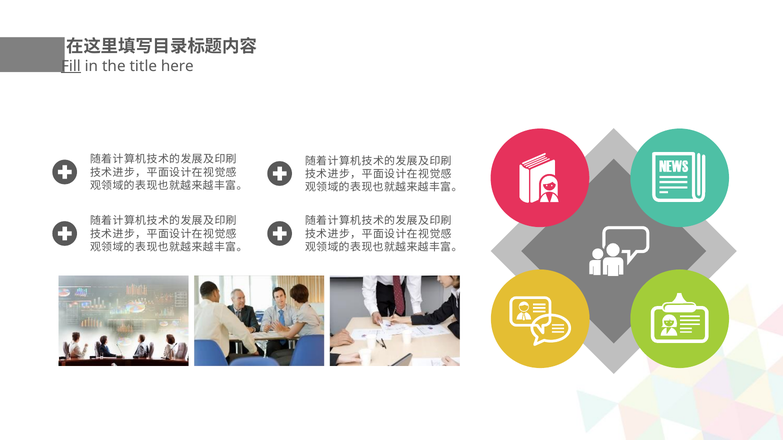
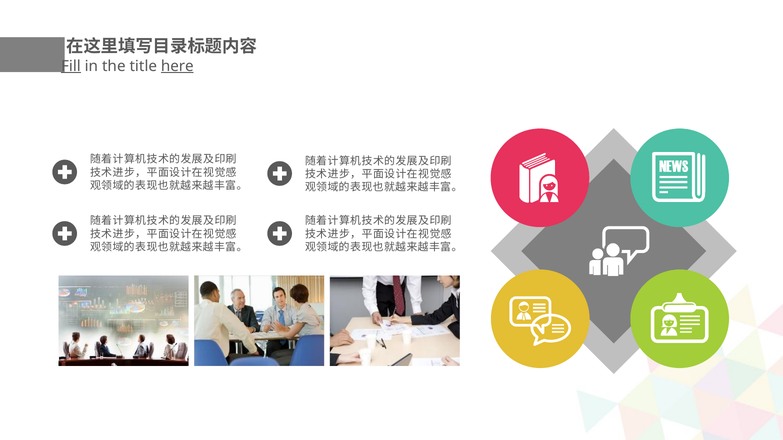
here underline: none -> present (177, 66)
